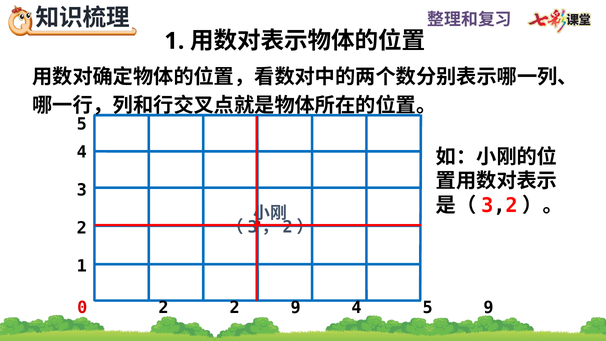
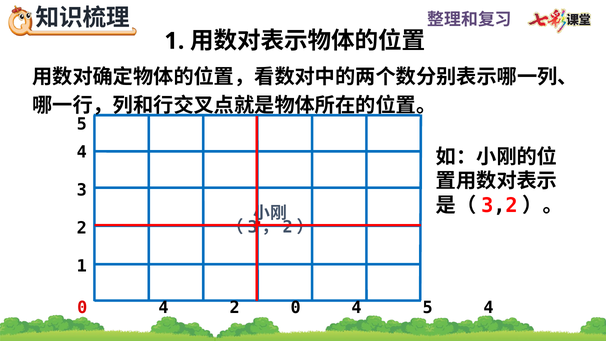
2: 2 -> 4 (164, 308)
2 9: 9 -> 0 (296, 308)
5 9: 9 -> 4 (489, 308)
